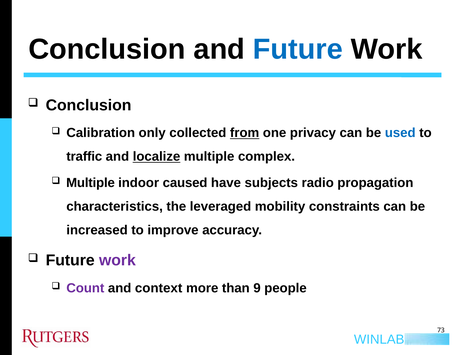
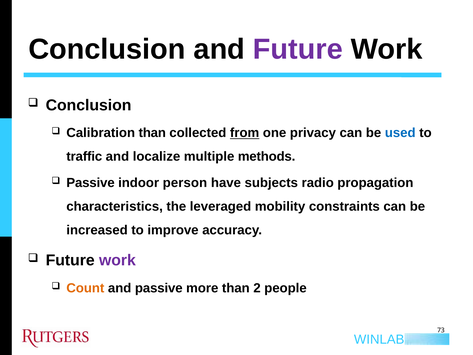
Future colour: blue -> purple (298, 49)
Calibration only: only -> than (152, 133)
localize underline: present -> none (157, 156)
complex: complex -> methods (267, 156)
Multiple: Multiple -> Passive (91, 183)
caused: caused -> person (185, 183)
Count colour: purple -> orange (85, 288)
and context: context -> passive (159, 288)
9: 9 -> 2 (257, 288)
